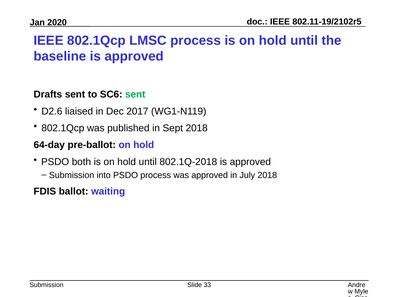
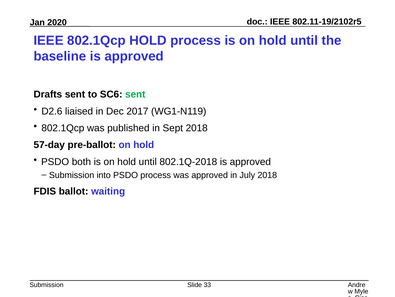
802.1Qcp LMSC: LMSC -> HOLD (148, 40)
64-day: 64-day -> 57-day (49, 145)
